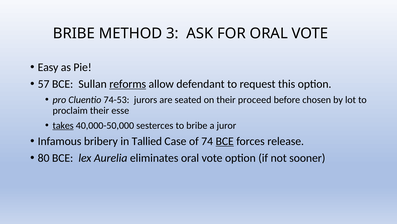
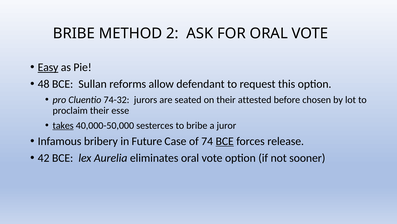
3: 3 -> 2 (172, 33)
Easy underline: none -> present (48, 67)
57: 57 -> 48 (44, 84)
reforms underline: present -> none (128, 84)
74-53: 74-53 -> 74-32 (117, 100)
proceed: proceed -> attested (255, 100)
Tallied: Tallied -> Future (147, 141)
80: 80 -> 42 (44, 157)
